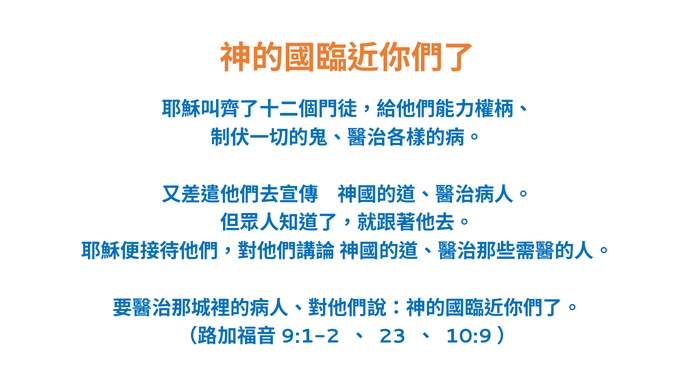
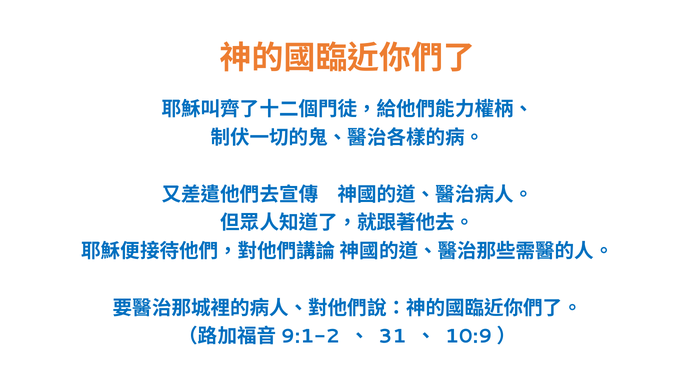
23: 23 -> 31 (392, 336)
